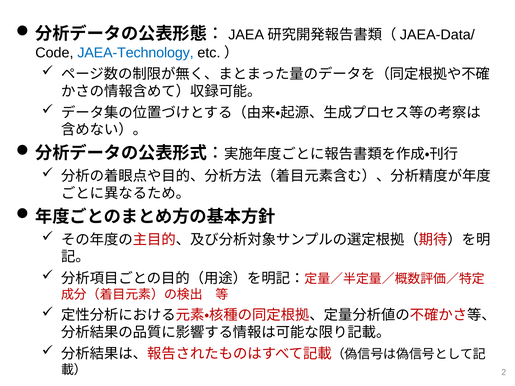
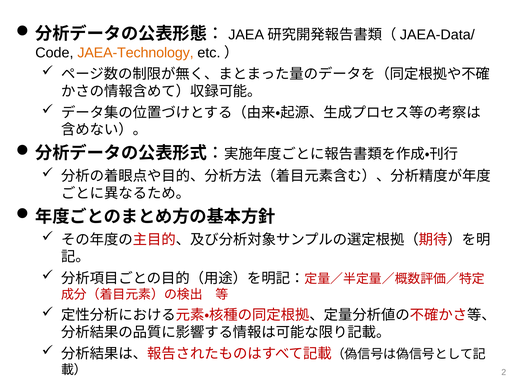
JAEA-Technology colour: blue -> orange (136, 53)
